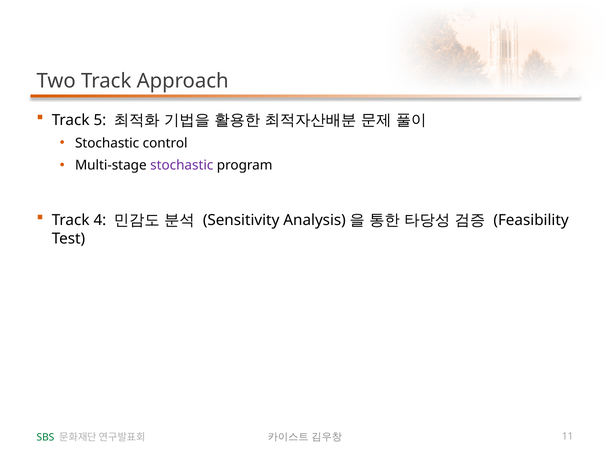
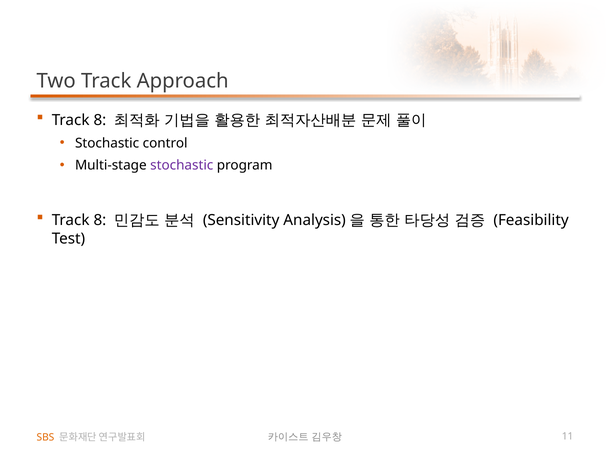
5: 5 -> 8 (100, 120)
4: 4 -> 8 (100, 220)
SBS colour: green -> orange (45, 437)
